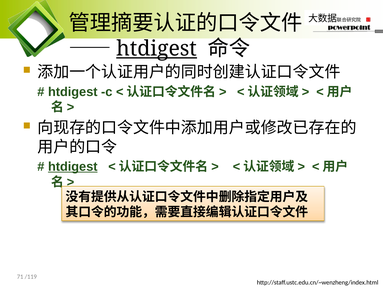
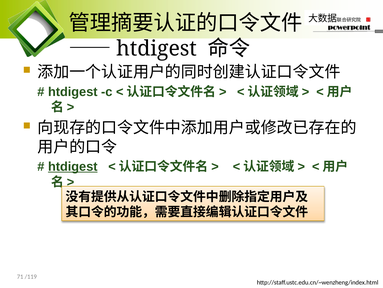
htdigest underline: present -> none (157, 49)
